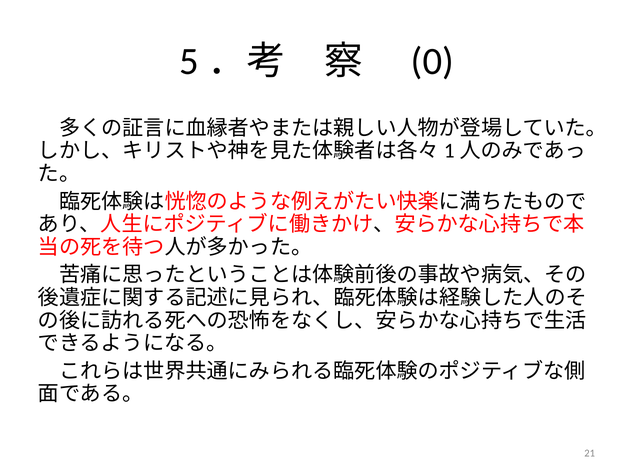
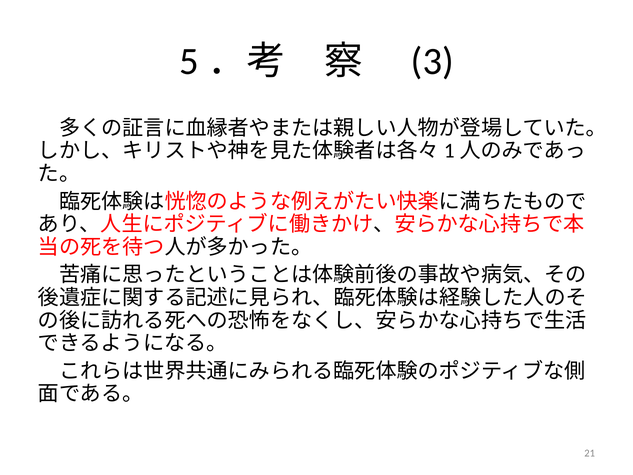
0: 0 -> 3 (432, 61)
